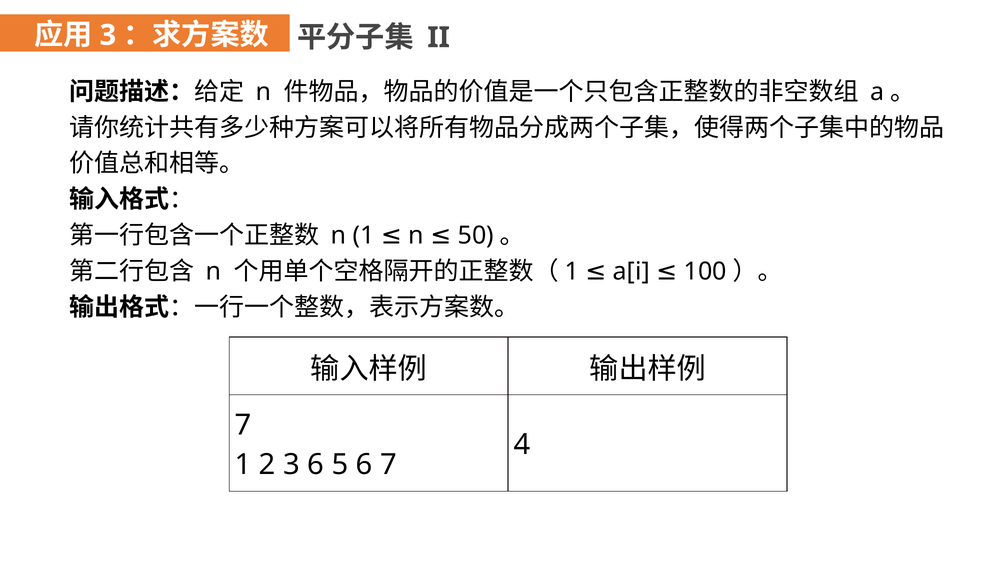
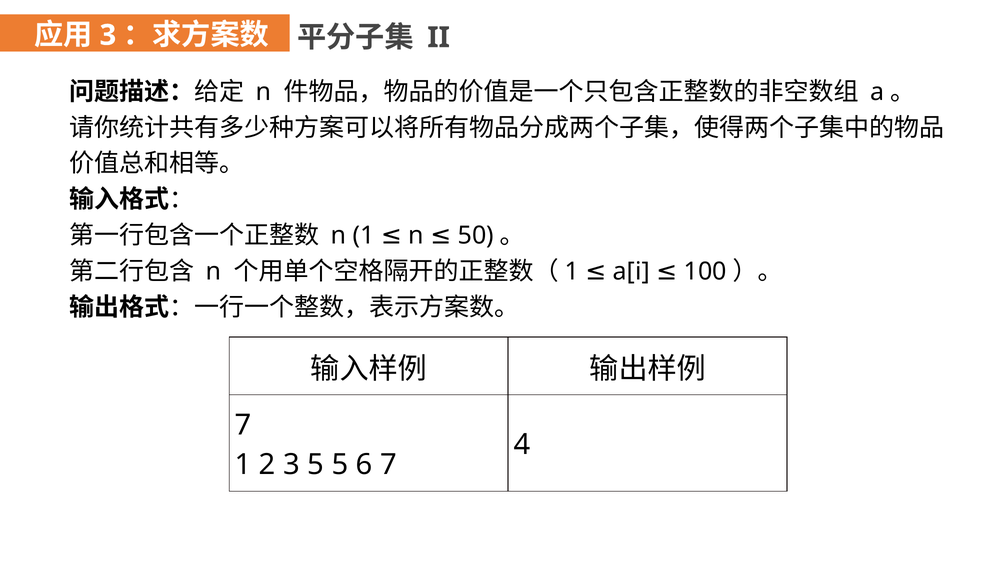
3 6: 6 -> 5 (316, 465)
